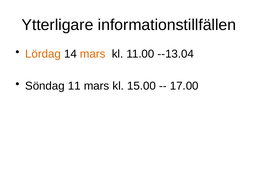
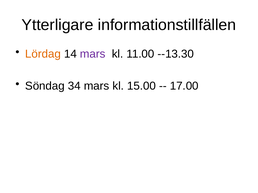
mars colour: orange -> purple (93, 54)
--13.04: --13.04 -> --13.30 (176, 54)
11: 11 -> 34 (74, 86)
